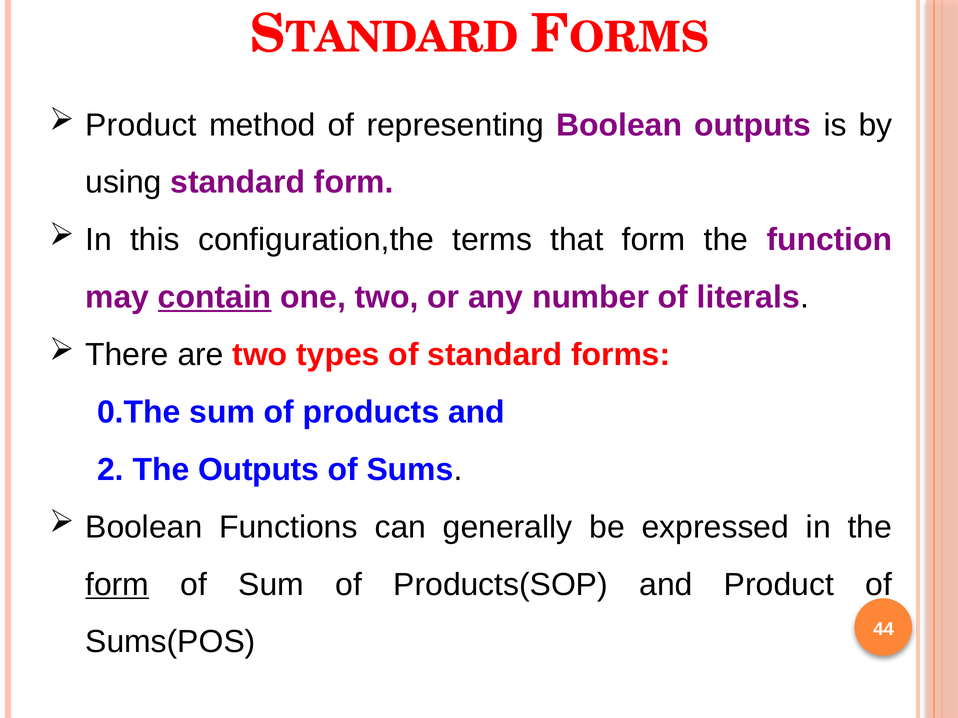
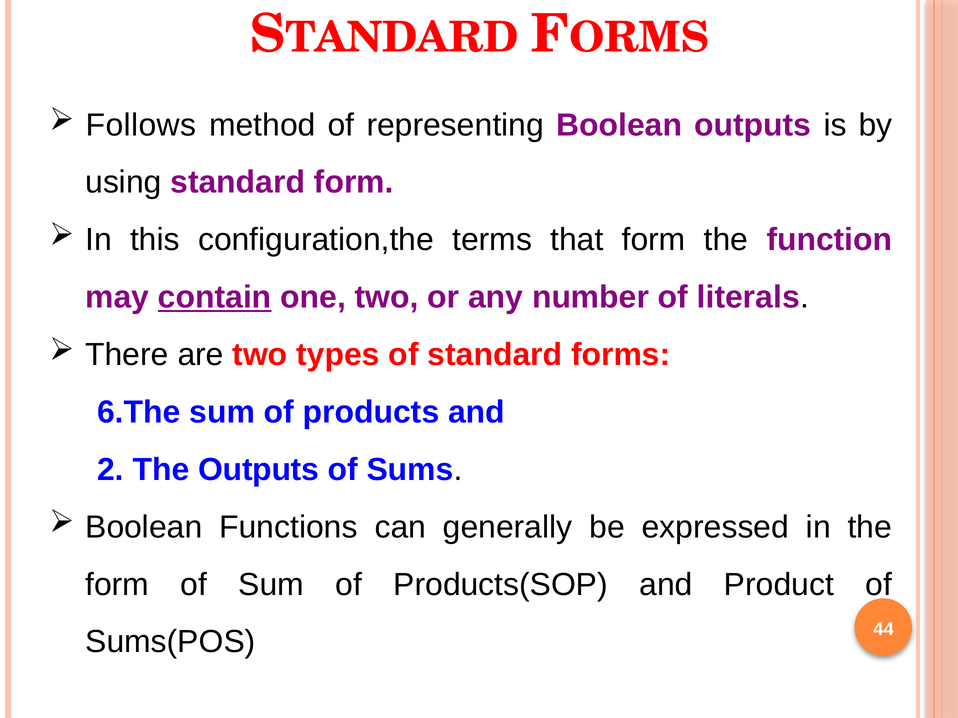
Product: Product -> Follows (141, 125)
0.The: 0.The -> 6.The (139, 412)
form underline: present -> none (117, 585)
